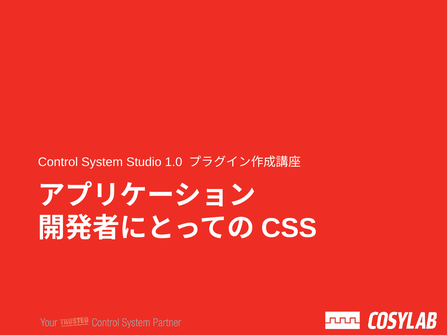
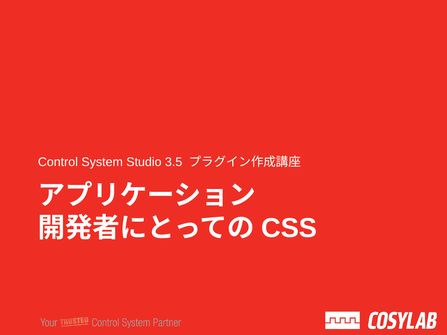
1.0: 1.0 -> 3.5 (174, 162)
